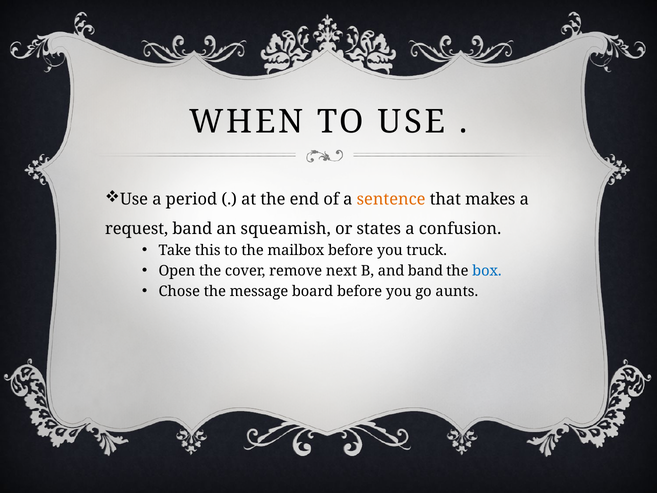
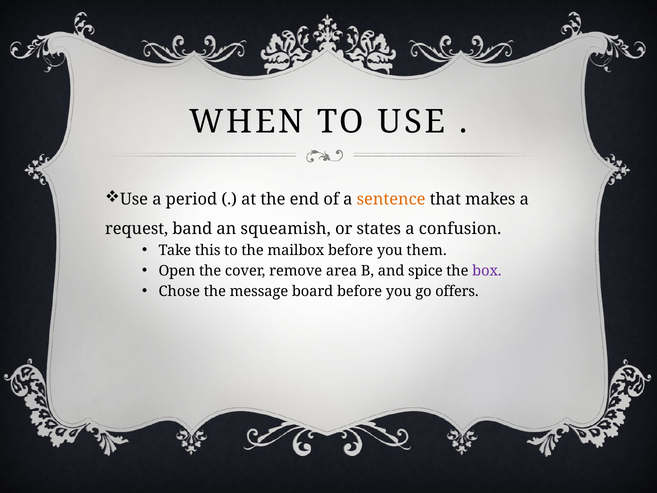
truck: truck -> them (427, 250)
next: next -> area (341, 271)
and band: band -> spice (425, 271)
box colour: blue -> purple (487, 271)
aunts: aunts -> offers (457, 291)
